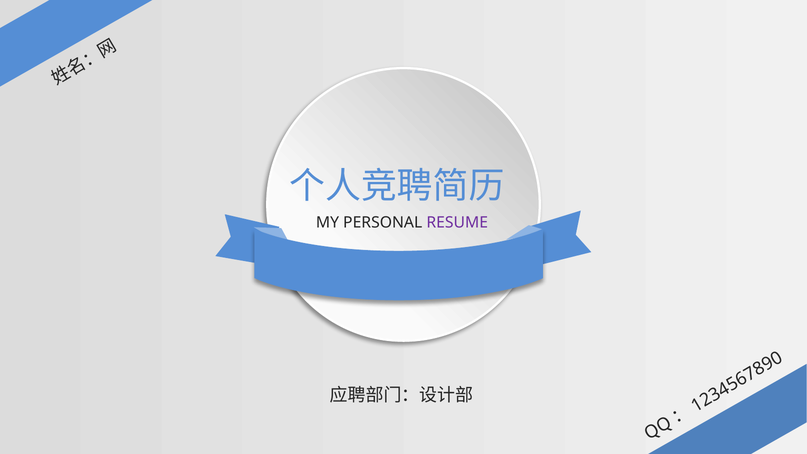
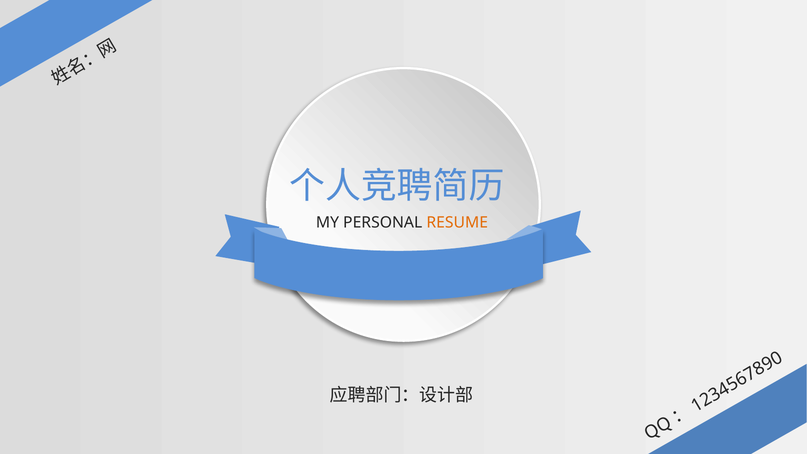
RESUME colour: purple -> orange (457, 222)
